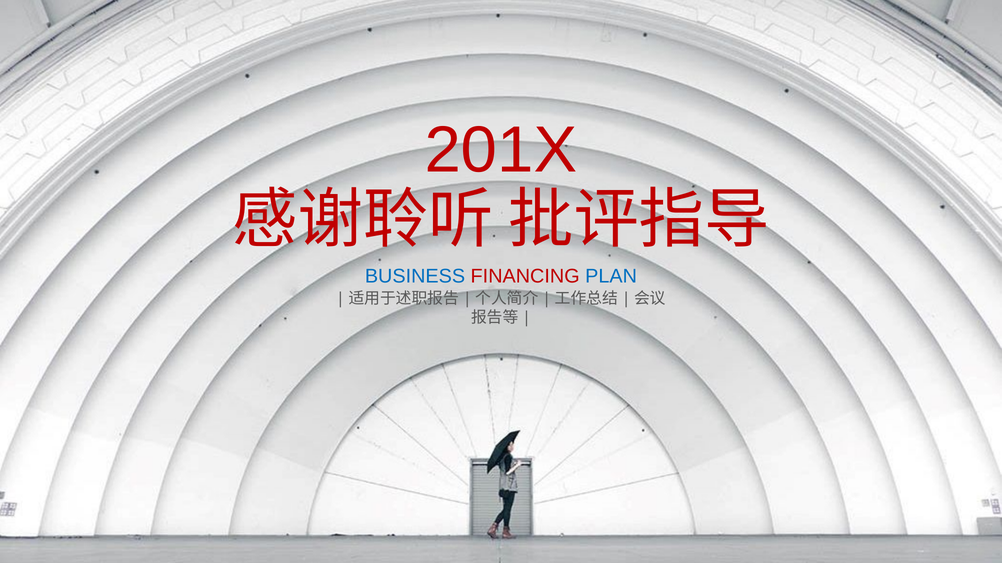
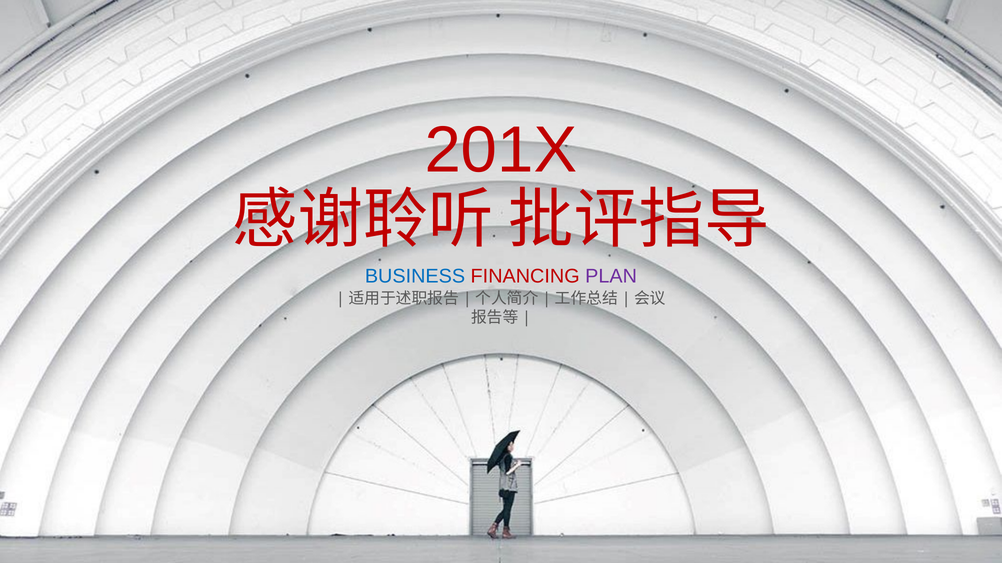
PLAN colour: blue -> purple (611, 276)
